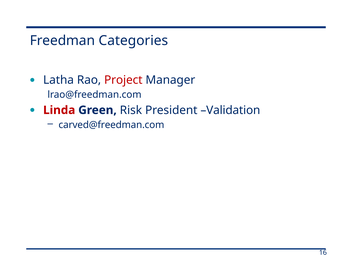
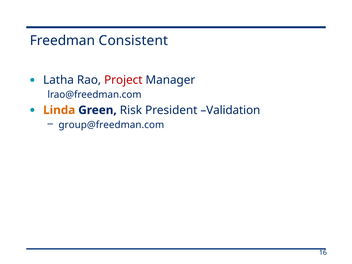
Categories: Categories -> Consistent (133, 41)
Linda colour: red -> orange (59, 110)
carved@freedman.com: carved@freedman.com -> group@freedman.com (111, 125)
